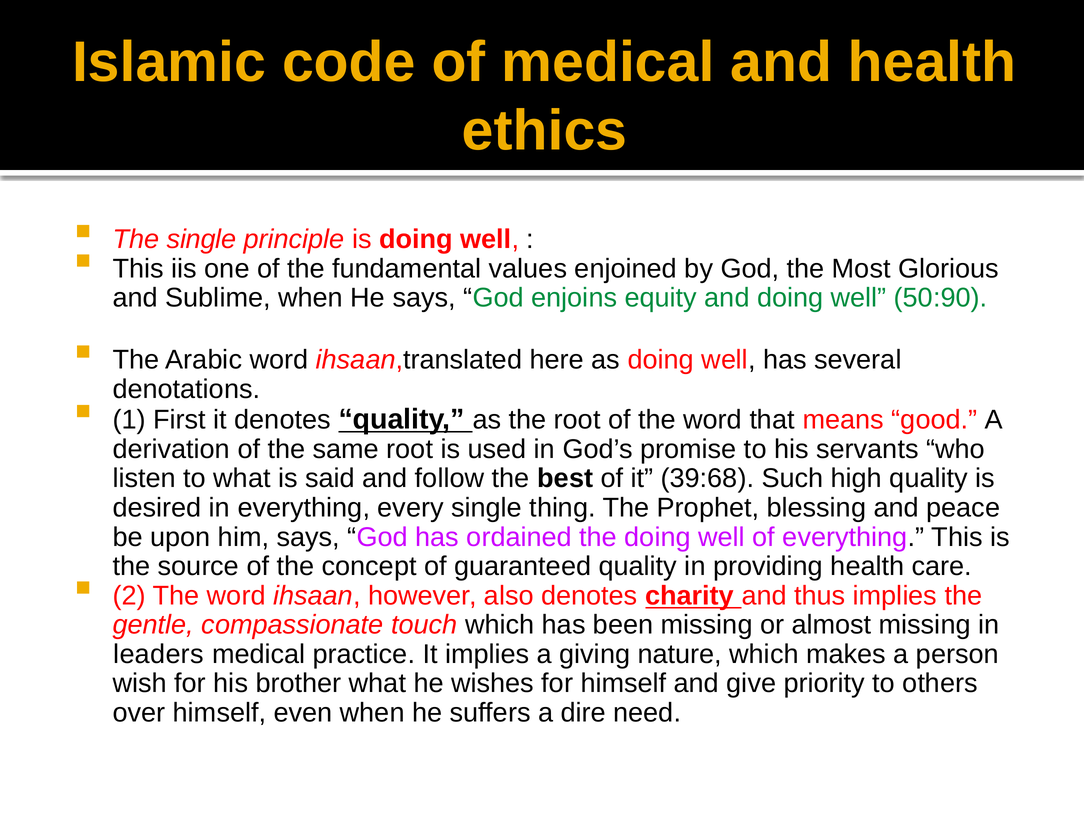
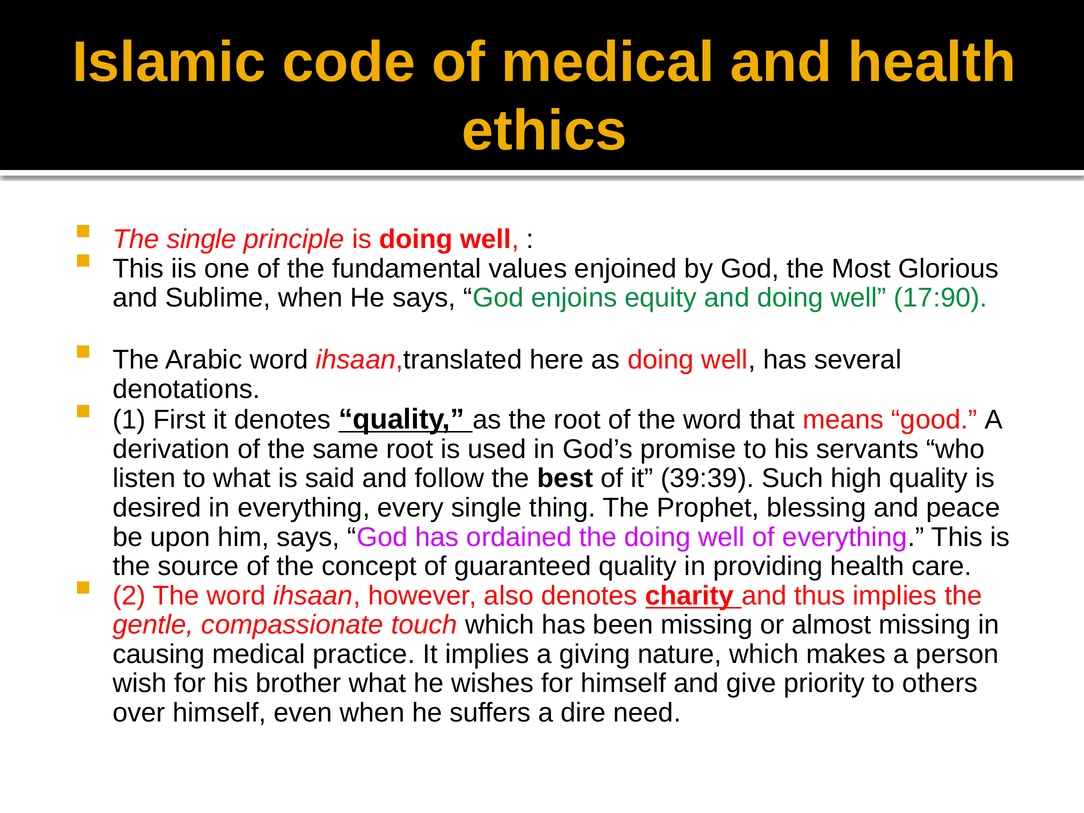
50:90: 50:90 -> 17:90 (941, 298)
39:68: 39:68 -> 39:39 (707, 479)
leaders: leaders -> causing (159, 654)
